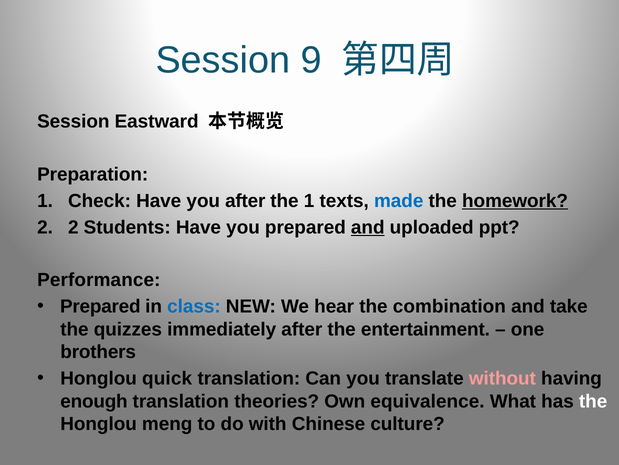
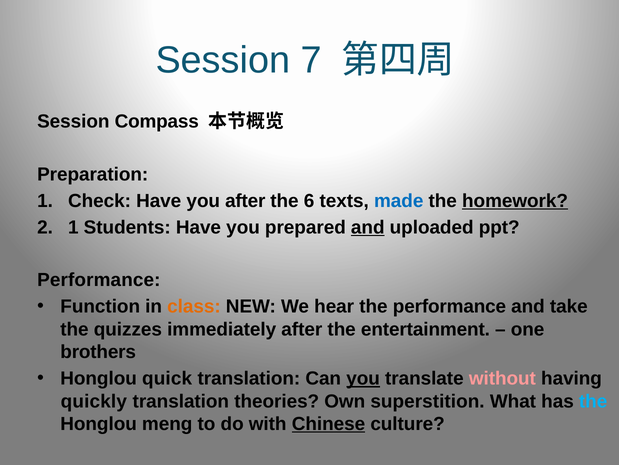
9: 9 -> 7 (311, 60)
Eastward: Eastward -> Compass (157, 121)
the 1: 1 -> 6 (309, 200)
2: 2 -> 1 (73, 227)
Prepared: Prepared -> Function (100, 306)
class colour: blue -> orange (194, 306)
the combination: combination -> performance (449, 306)
you underline: none -> present (363, 378)
enough: enough -> quickly (94, 401)
equivalence: equivalence -> superstition (428, 401)
the colour: white -> light blue (593, 401)
Chinese underline: none -> present (328, 423)
